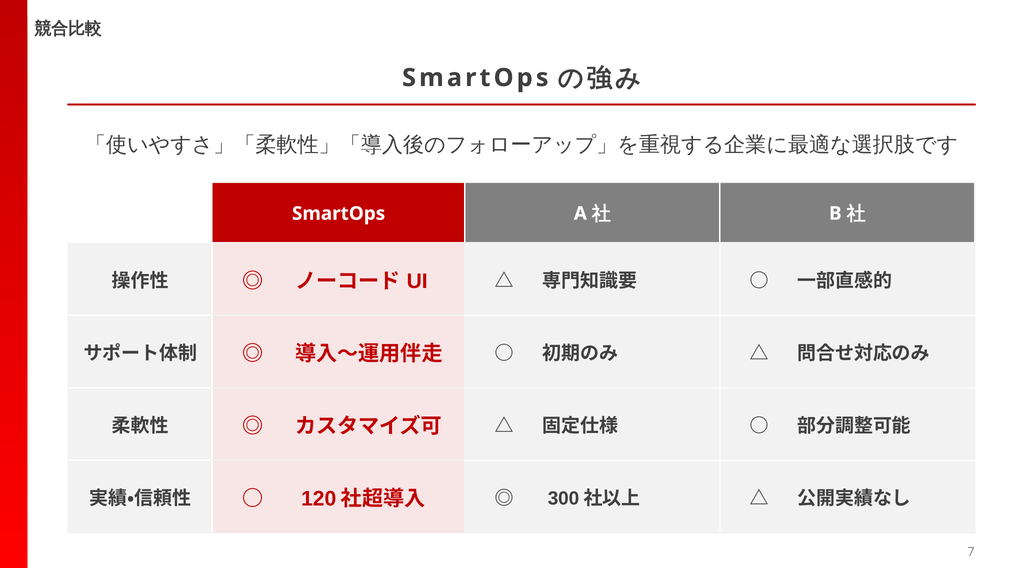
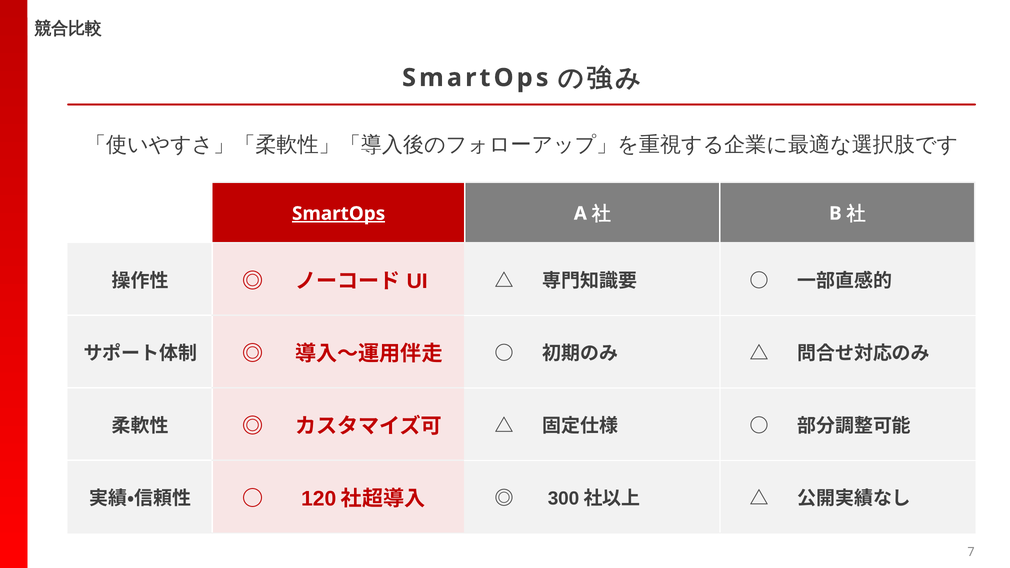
SmartOps underline: none -> present (339, 214)
